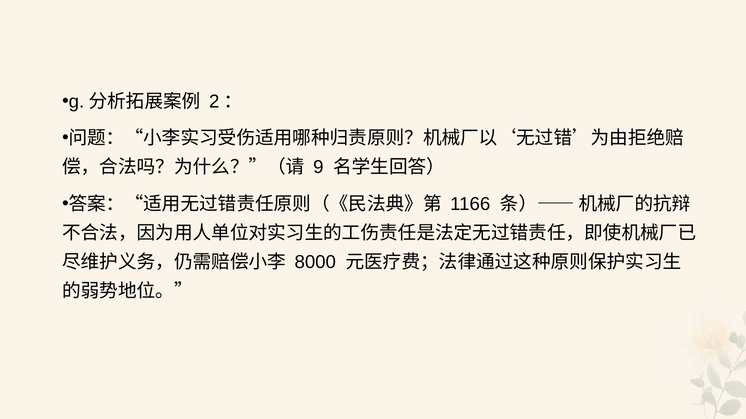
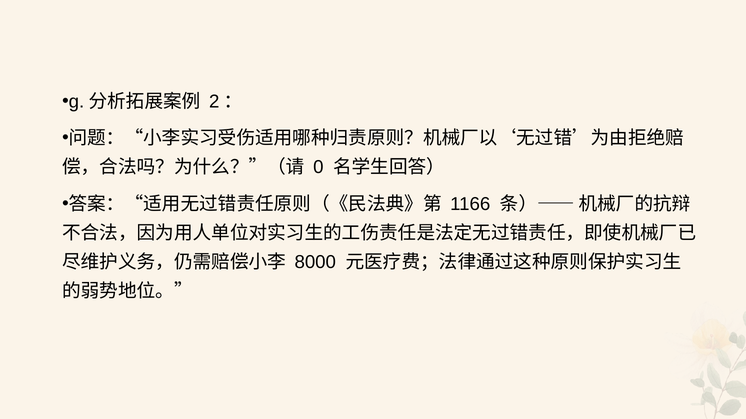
9: 9 -> 0 (318, 168)
